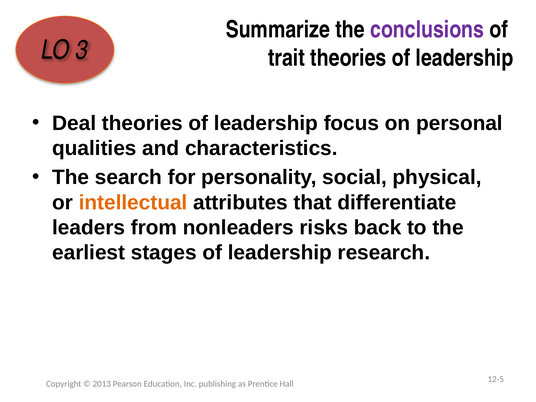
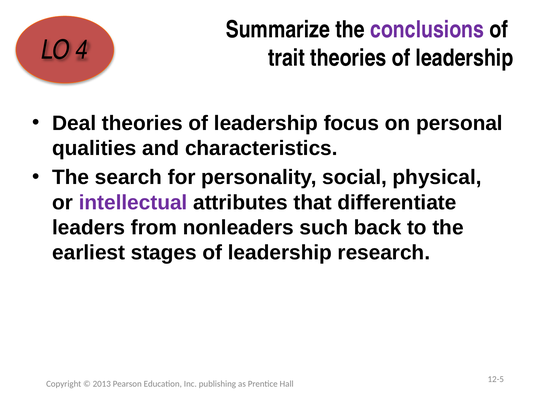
3: 3 -> 4 (82, 50)
intellectual colour: orange -> purple (133, 202)
risks: risks -> such (324, 227)
